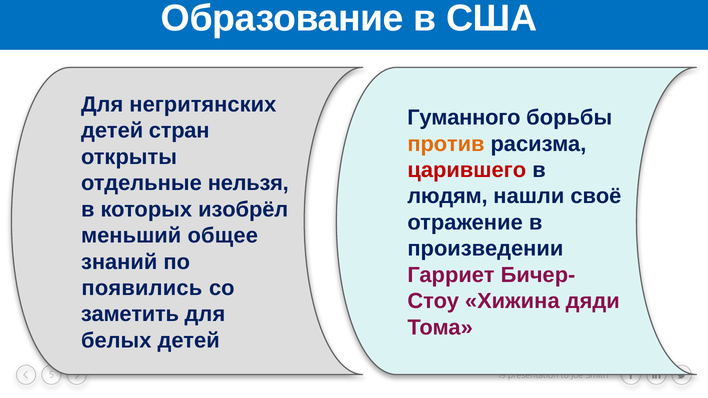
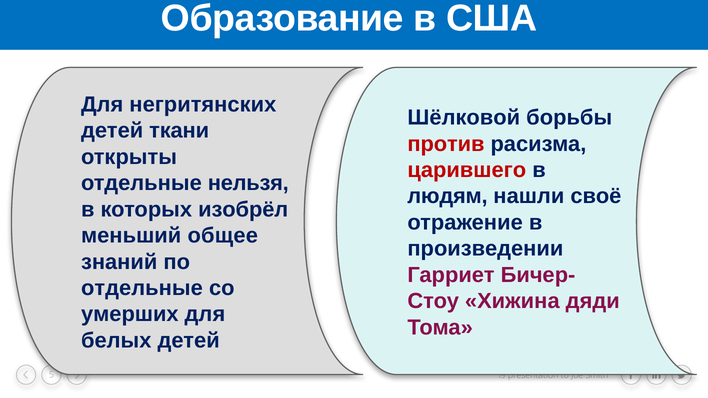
Гуманного: Гуманного -> Шёлковой (464, 118)
стран: стран -> ткани (179, 131)
против colour: orange -> red (446, 144)
появились: появились -> отдельные (142, 288)
заметить: заметить -> умерших (130, 314)
